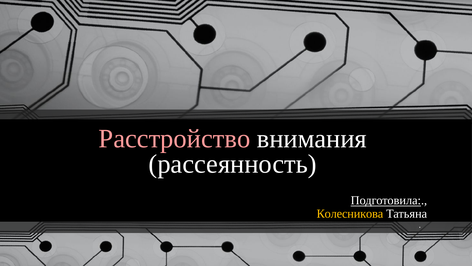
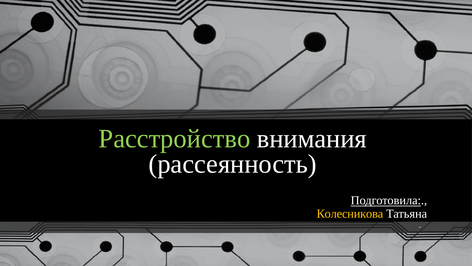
Расстройство colour: pink -> light green (174, 138)
